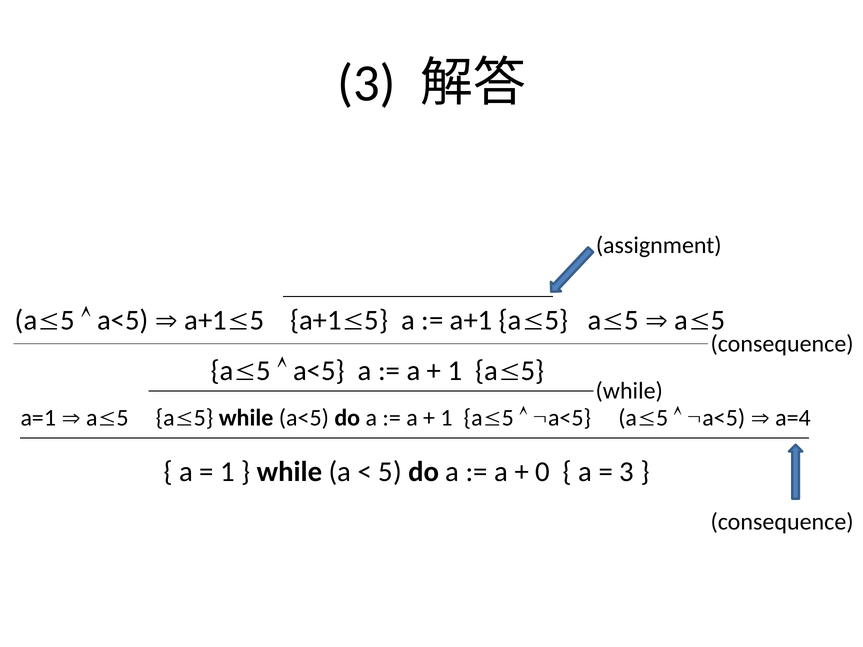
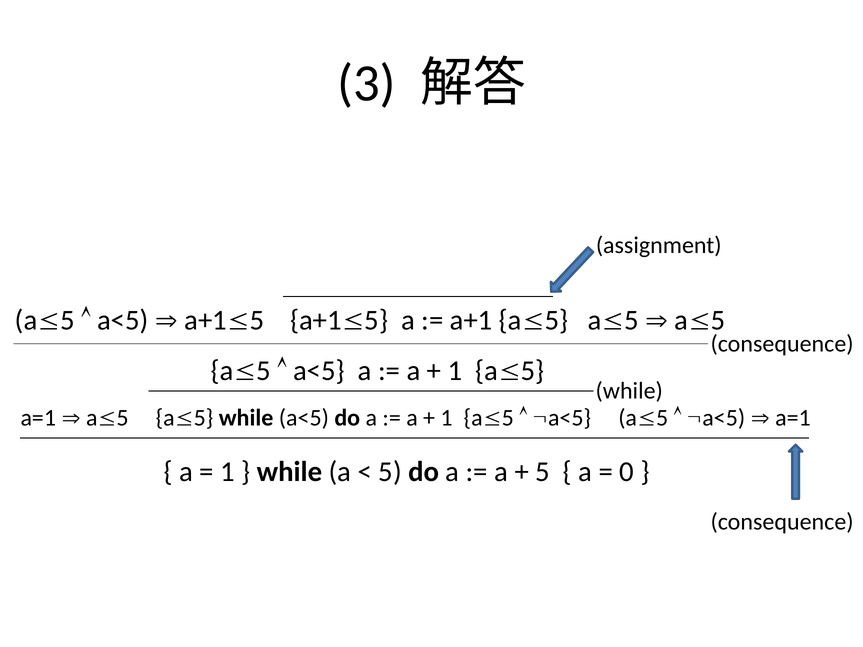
a=4: a=4 -> a=1 (793, 418)
0: 0 -> 5 (543, 472)
3: 3 -> 0 (627, 472)
